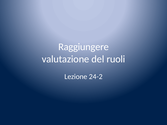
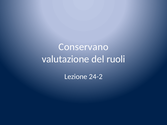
Raggiungere: Raggiungere -> Conservano (83, 47)
